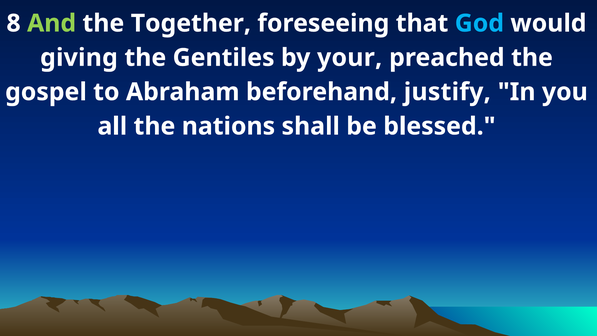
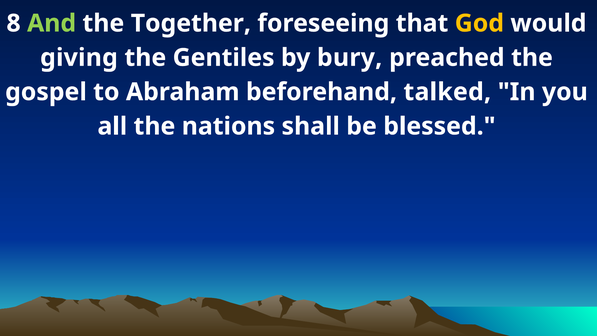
God colour: light blue -> yellow (479, 23)
your: your -> bury (350, 58)
justify: justify -> talked (447, 92)
